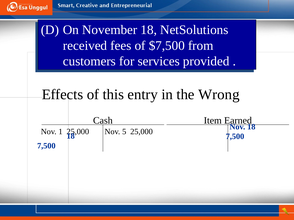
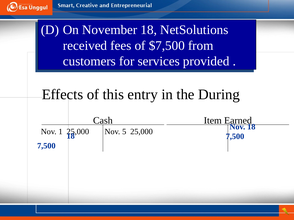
Wrong: Wrong -> During (219, 95)
